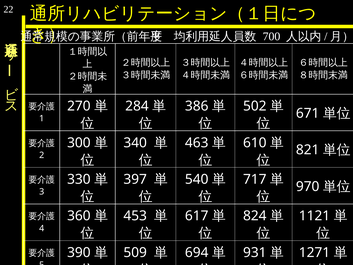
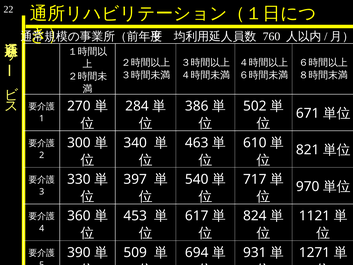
700: 700 -> 760 (271, 36)
